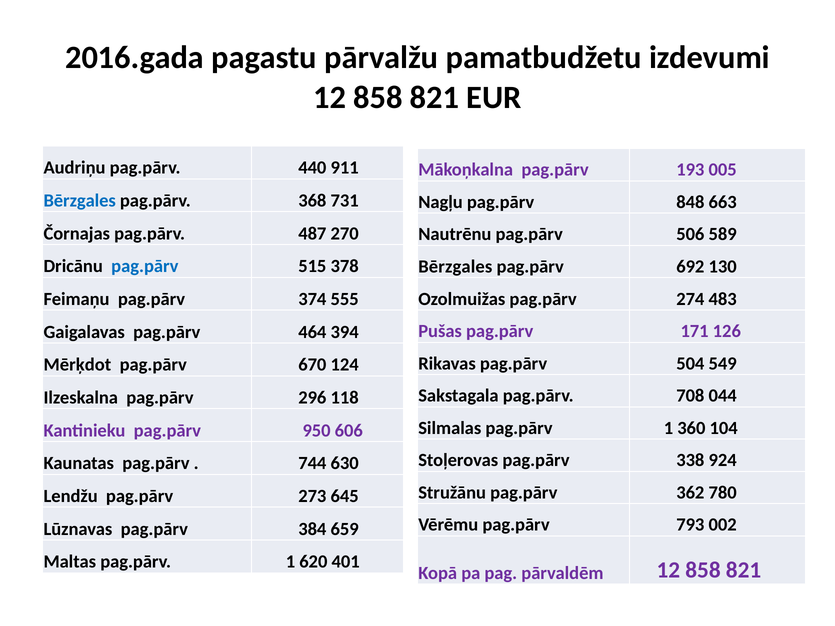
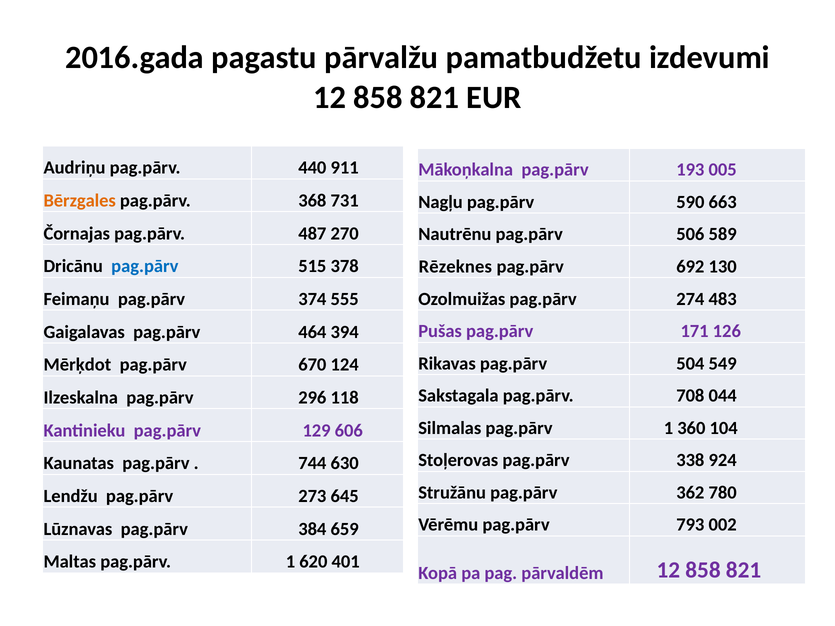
Bērzgales colour: blue -> orange (80, 201)
848: 848 -> 590 (690, 202)
Bērzgales: Bērzgales -> Rēzeknes (455, 267)
950: 950 -> 129 (317, 431)
